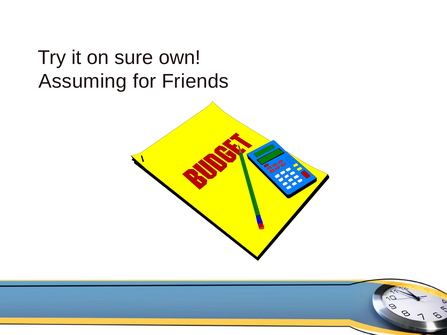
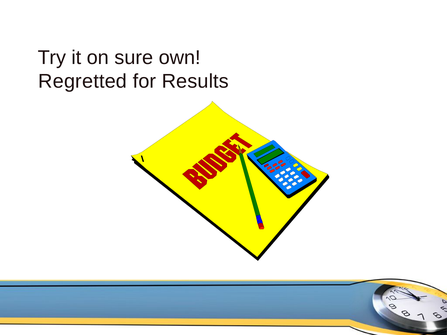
Assuming: Assuming -> Regretted (83, 81)
Friends: Friends -> Results (195, 81)
